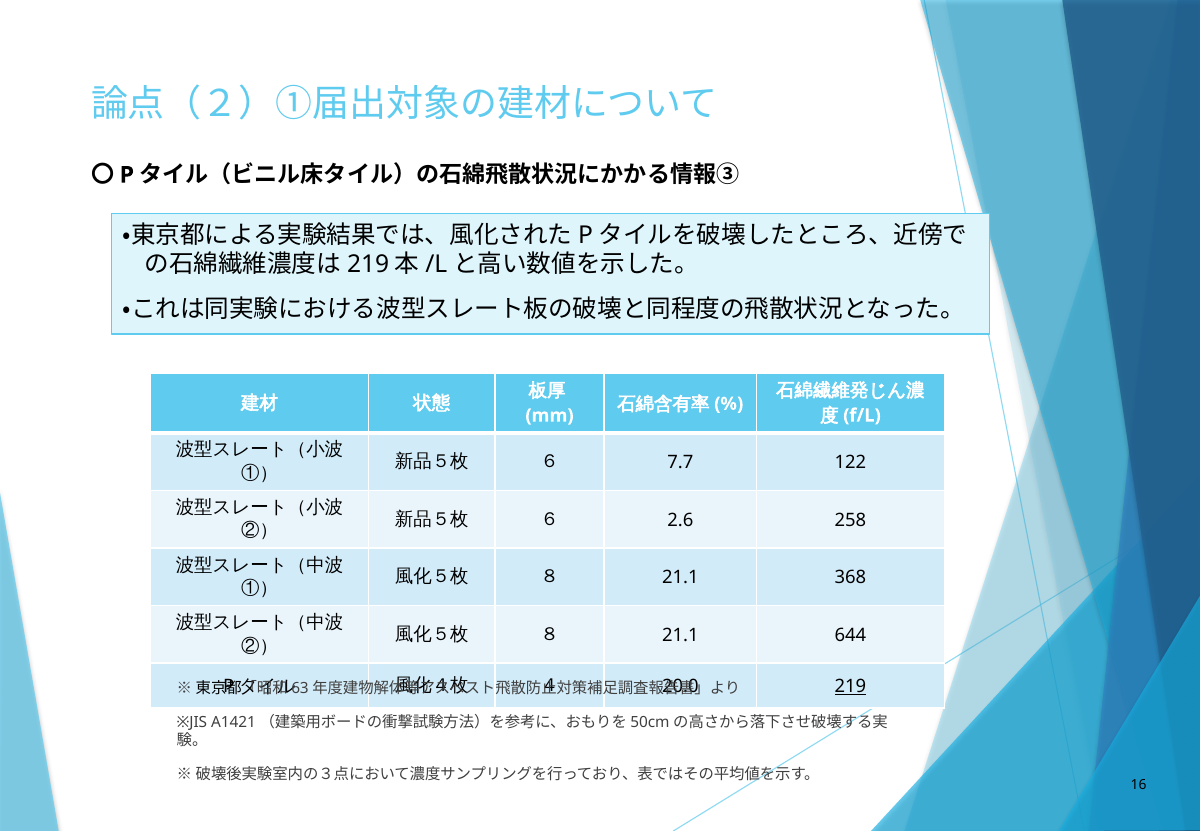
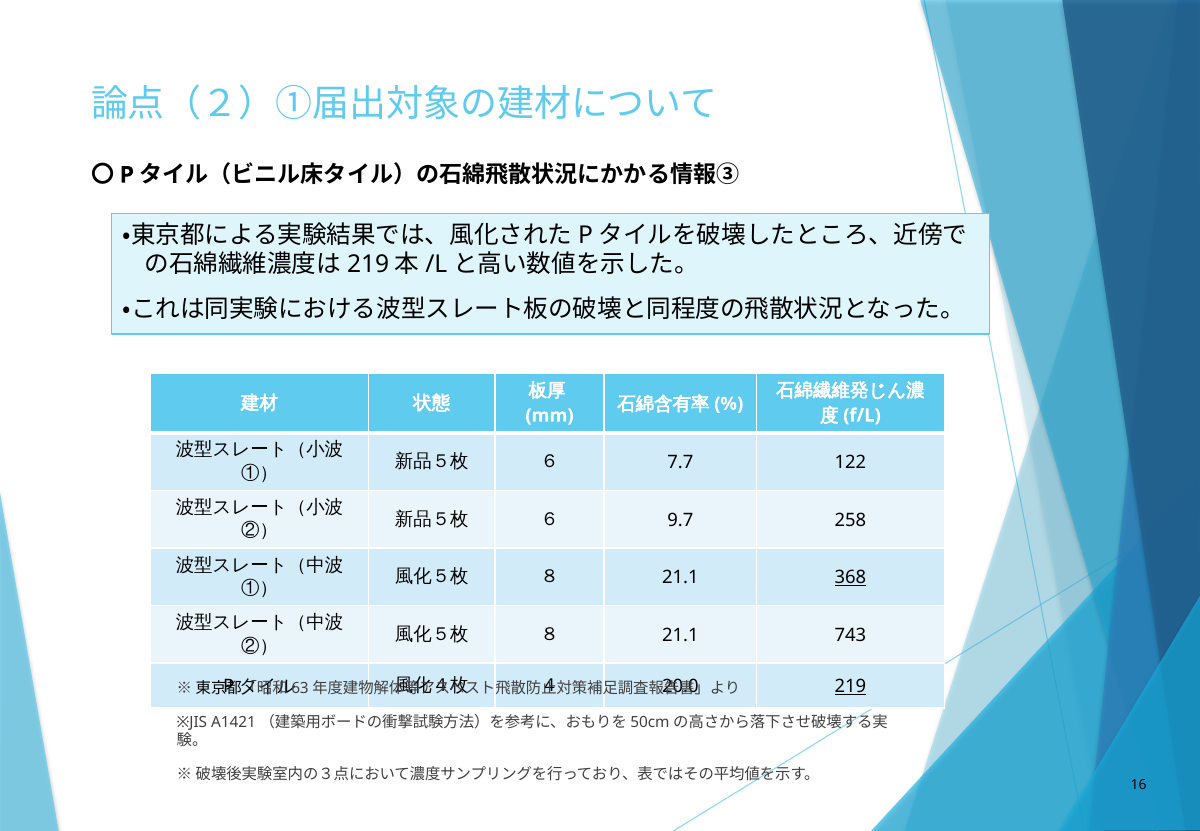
2.6: 2.6 -> 9.7 (680, 520)
368 underline: none -> present (850, 578)
644: 644 -> 743 (850, 635)
